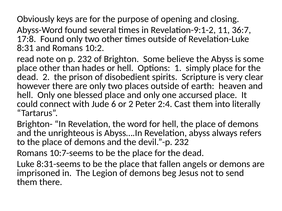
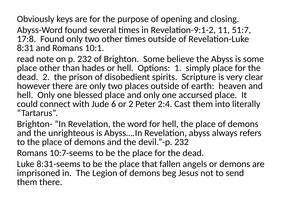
36:7: 36:7 -> 51:7 (241, 30)
10:2: 10:2 -> 10:1 (95, 48)
